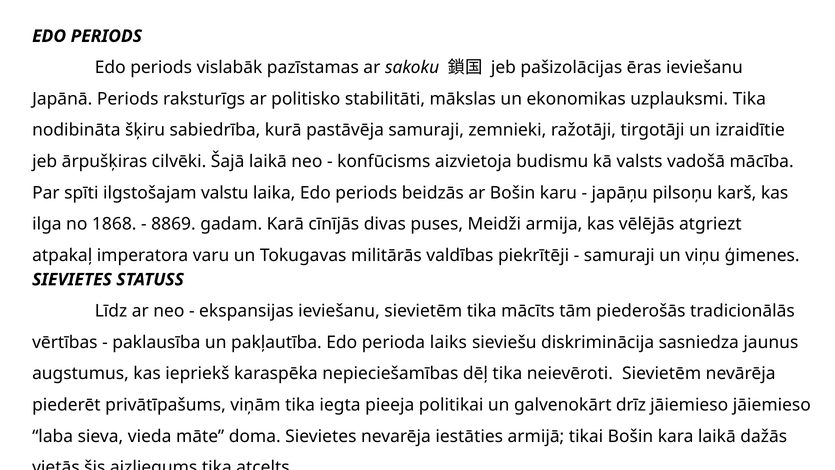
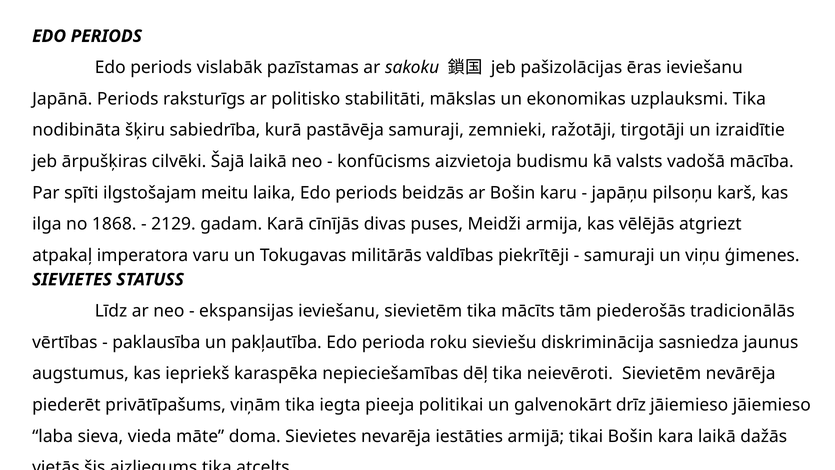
valstu: valstu -> meitu (225, 193)
8869: 8869 -> 2129 (173, 224)
laiks: laiks -> roku (448, 342)
